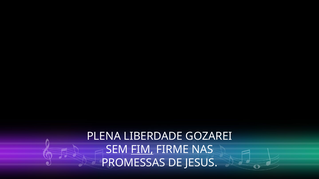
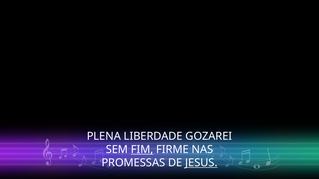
JESUS underline: none -> present (201, 163)
